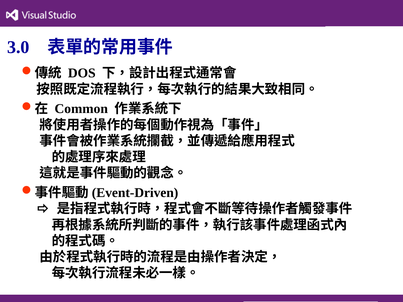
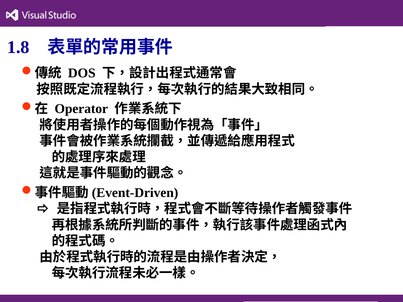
3.0: 3.0 -> 1.8 (18, 47)
Common: Common -> Operator (81, 109)
